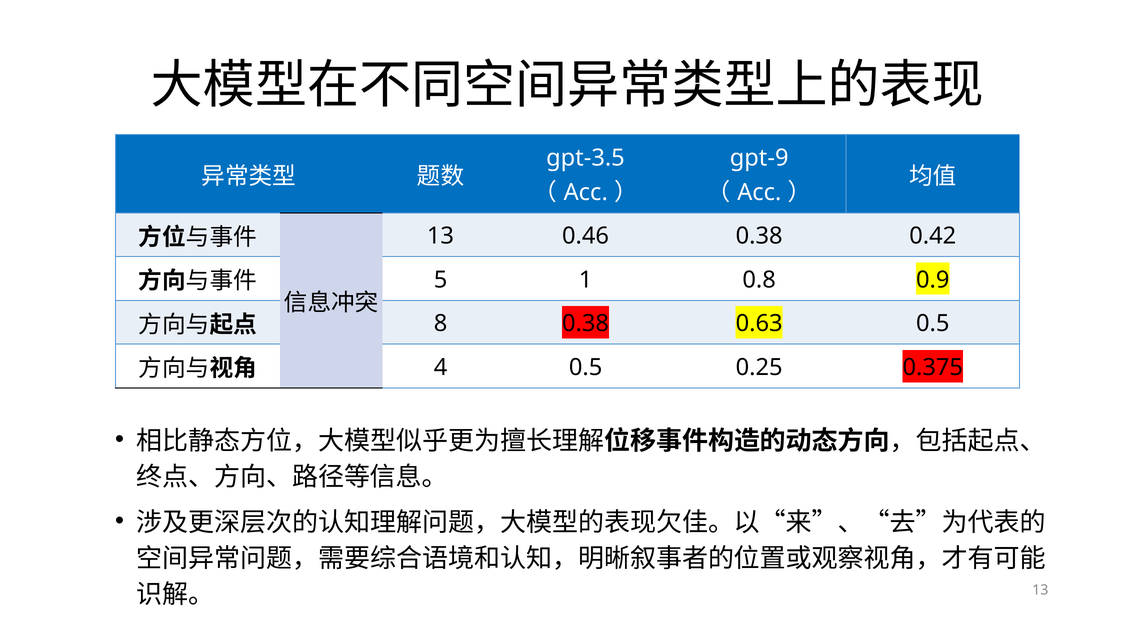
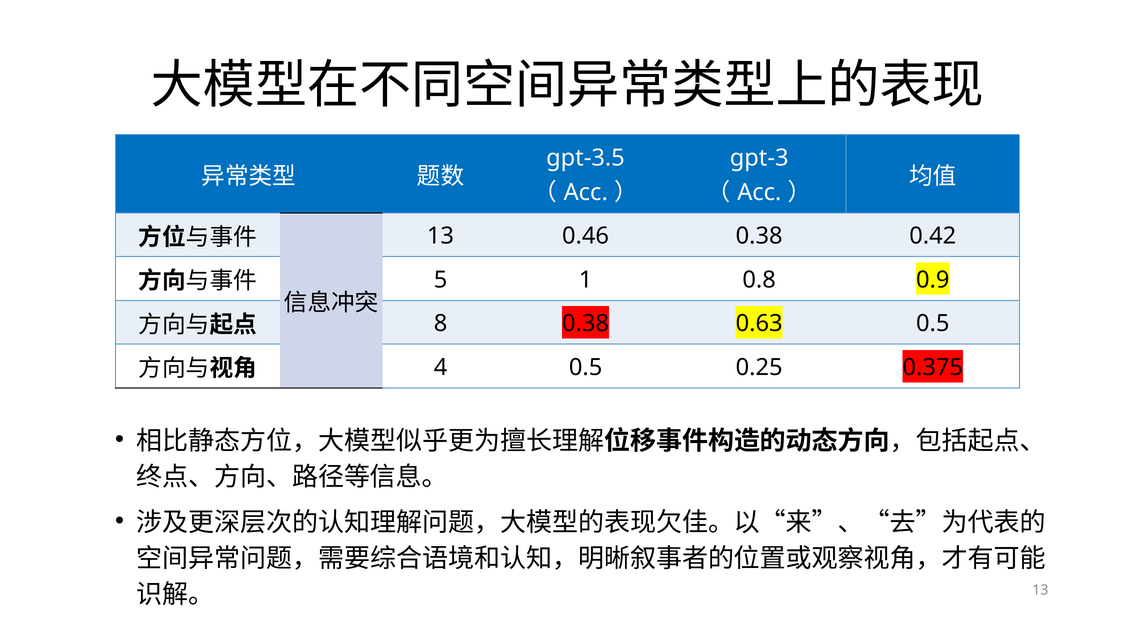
gpt-9: gpt-9 -> gpt-3 (759, 158)
